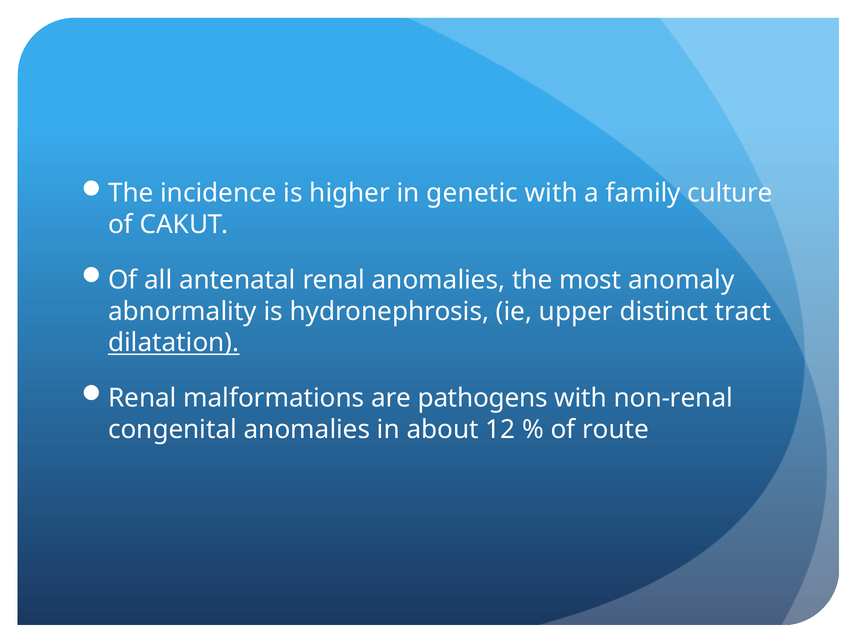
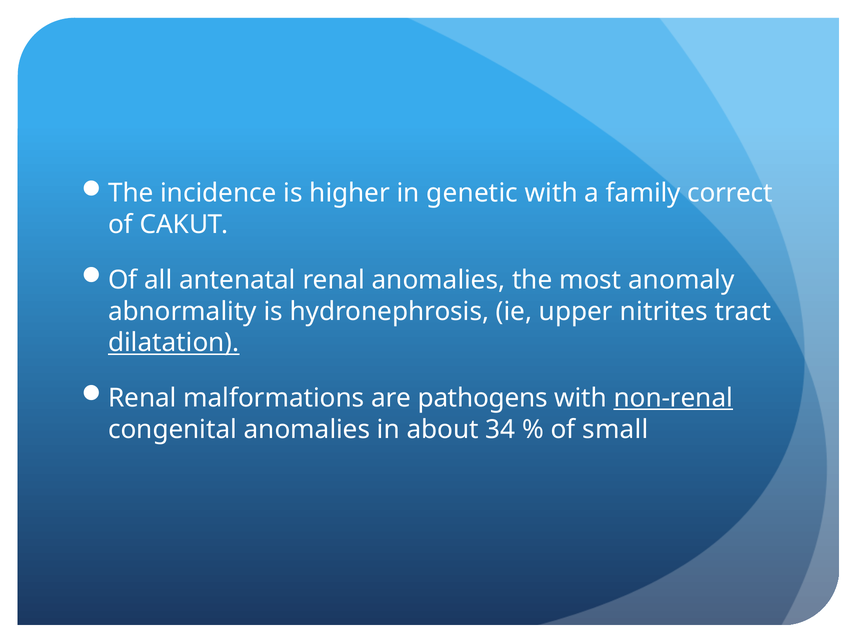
culture: culture -> correct (730, 193)
distinct: distinct -> nitrites (664, 311)
non-renal underline: none -> present (673, 398)
12: 12 -> 34 (500, 429)
route: route -> small (616, 429)
